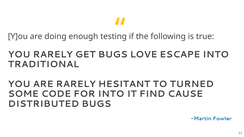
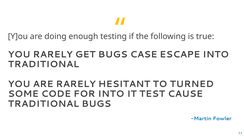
LOVE: LOVE -> CASE (144, 55)
FIND: FIND -> TEST (152, 94)
DISTRIBUTED: DISTRIBUTED -> TRADITIONAL (43, 104)
